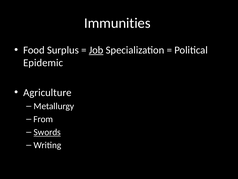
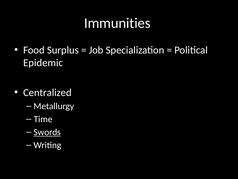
Job underline: present -> none (96, 50)
Agriculture: Agriculture -> Centralized (47, 92)
From: From -> Time (43, 119)
